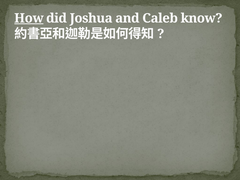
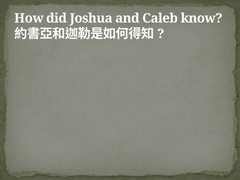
How underline: present -> none (29, 18)
